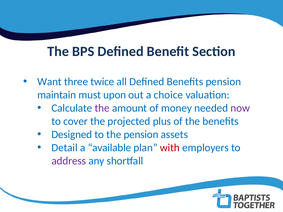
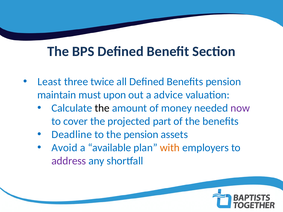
Want: Want -> Least (49, 82)
choice: choice -> advice (168, 95)
the colour: purple -> black (102, 108)
plus: plus -> part (162, 121)
Designed: Designed -> Deadline (72, 135)
Detail: Detail -> Avoid (64, 148)
with colour: red -> orange (170, 148)
